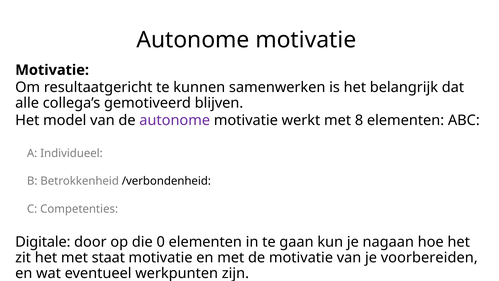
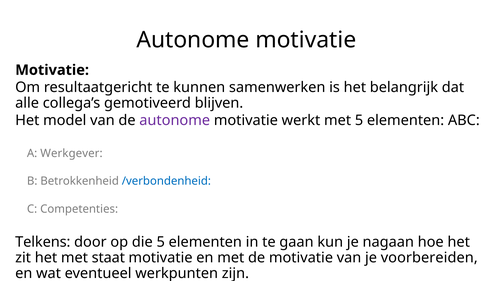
met 8: 8 -> 5 (359, 120)
Individueel: Individueel -> Werkgever (71, 153)
/verbondenheid colour: black -> blue (166, 181)
Digitale: Digitale -> Telkens (43, 242)
die 0: 0 -> 5 (161, 242)
